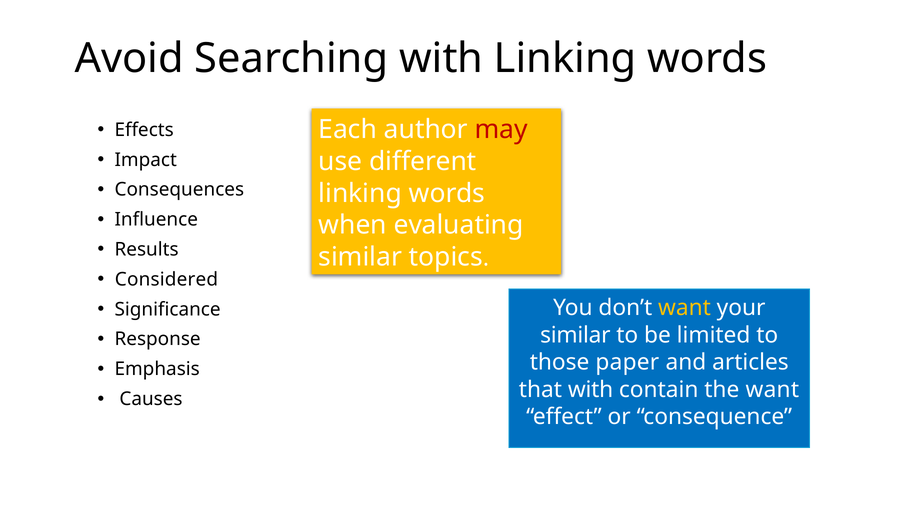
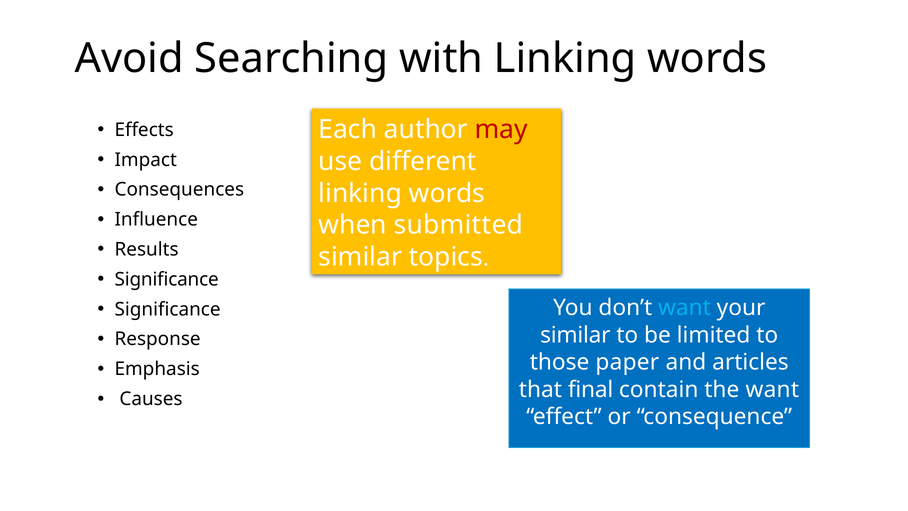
evaluating: evaluating -> submitted (458, 225)
Considered: Considered -> Significance (167, 279)
want colour: yellow -> light blue (684, 308)
that with: with -> final (591, 389)
